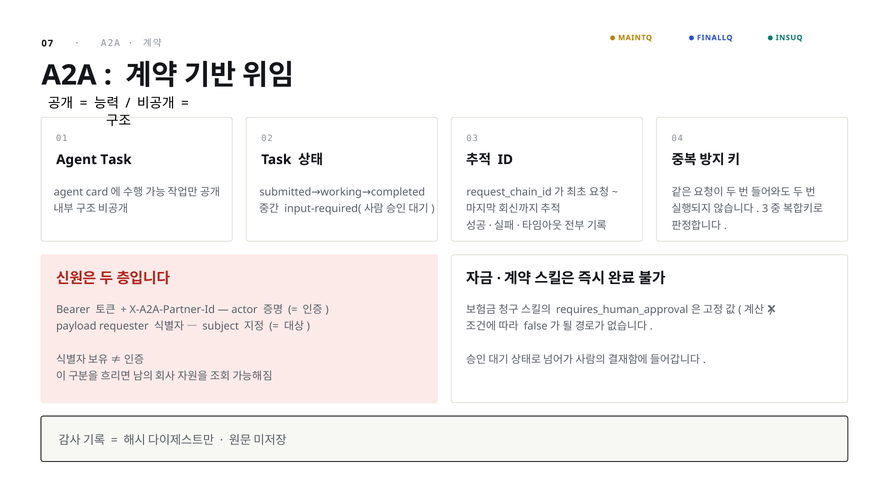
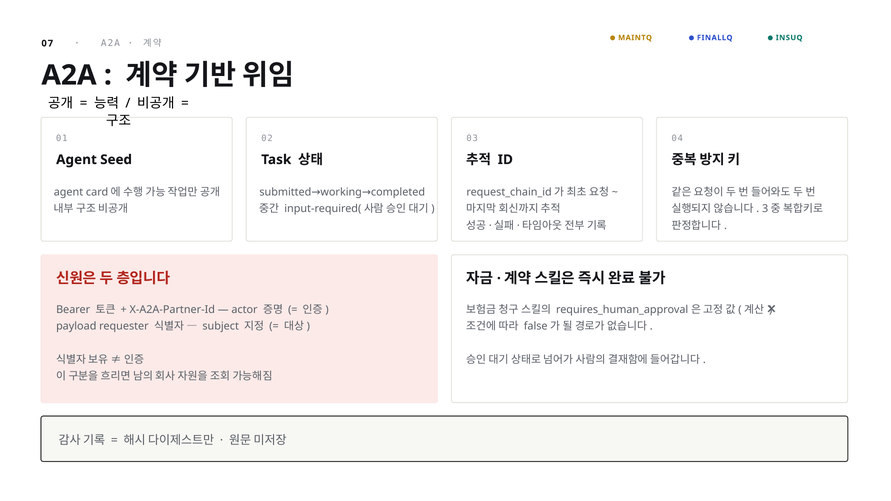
Agent Task: Task -> Seed (116, 160)
